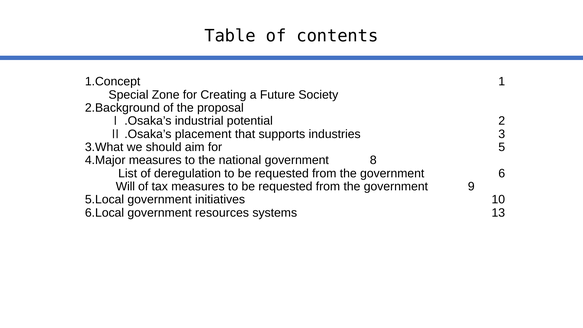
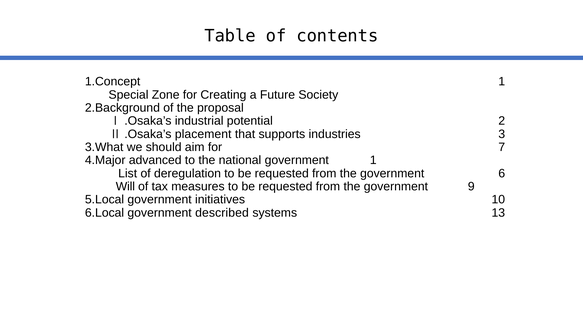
5: 5 -> 7 (502, 147)
4.Major measures: measures -> advanced (155, 160)
government 8: 8 -> 1 (373, 160)
resources: resources -> described (222, 213)
